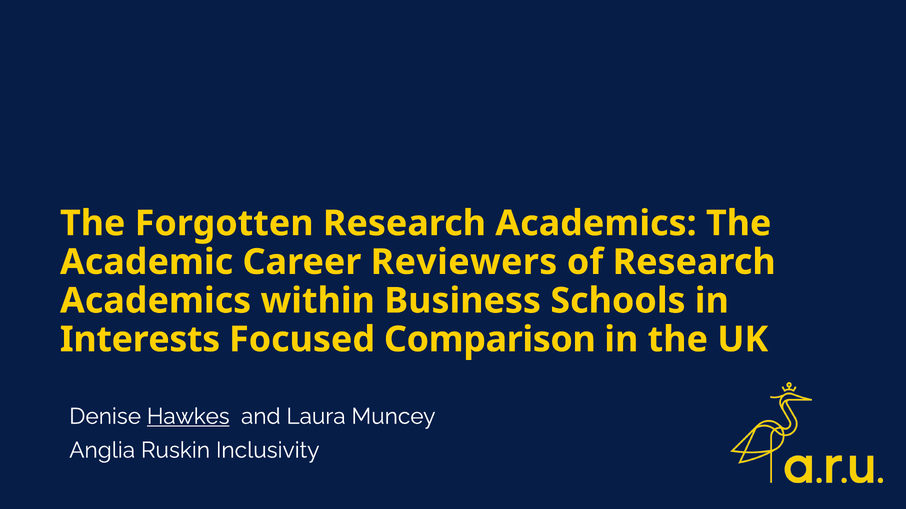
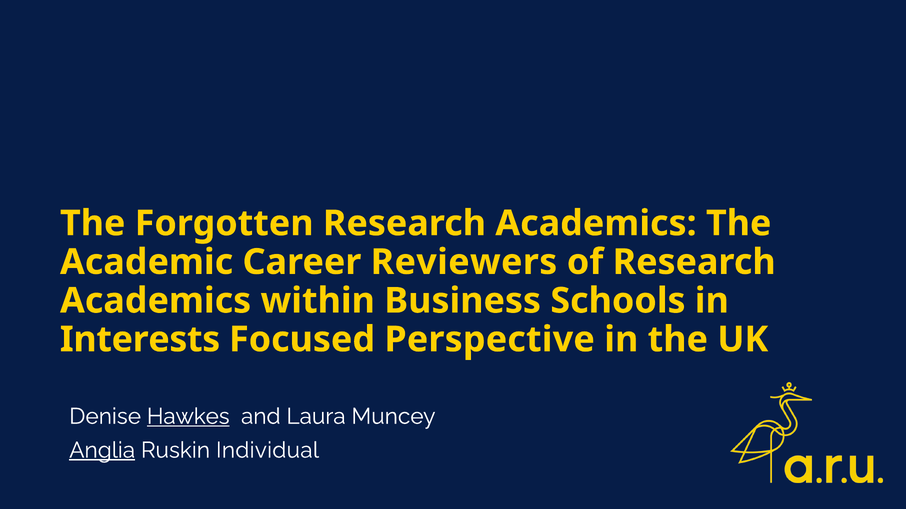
Comparison: Comparison -> Perspective (490, 340)
Anglia underline: none -> present (102, 451)
Inclusivity: Inclusivity -> Individual (268, 451)
